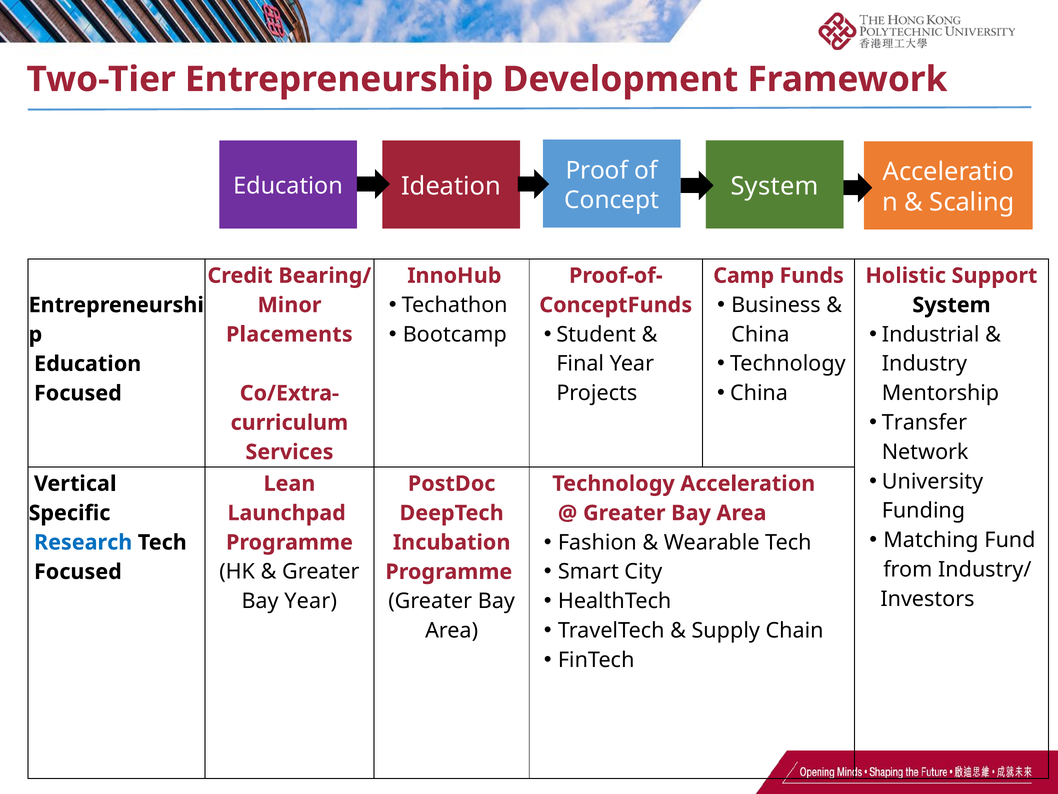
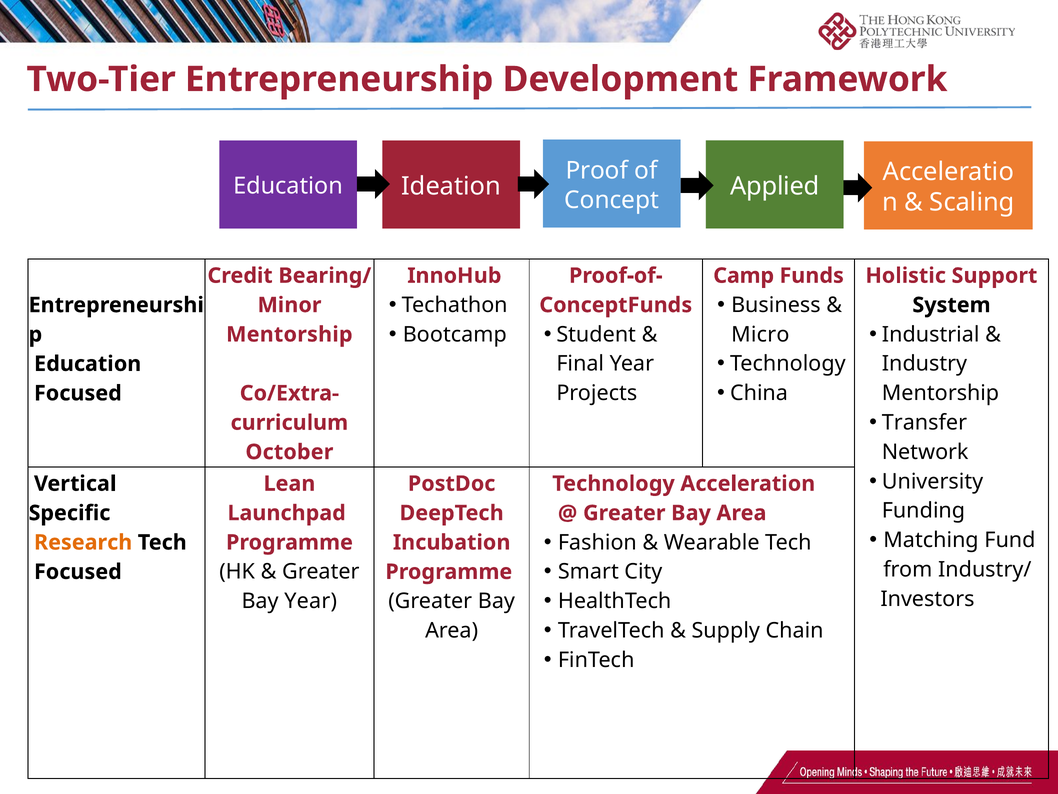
System: System -> Applied (775, 186)
China: China -> Micro (760, 334)
Placements: Placements -> Mentorship (289, 334)
Services: Services -> October (289, 452)
Research colour: blue -> orange (83, 542)
